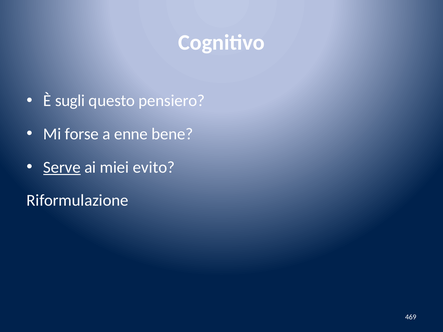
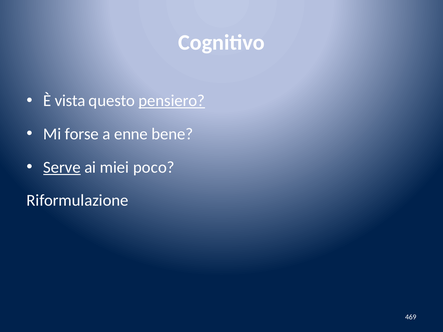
sugli: sugli -> vista (70, 101)
pensiero underline: none -> present (172, 101)
evito: evito -> poco (154, 167)
